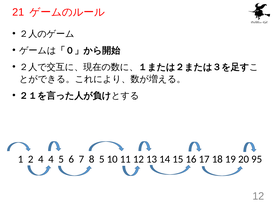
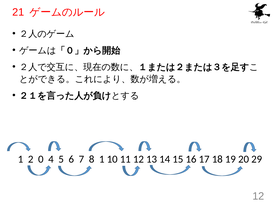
2 4: 4 -> 0 (41, 159)
8 5: 5 -> 1 (102, 159)
95: 95 -> 29 (257, 159)
